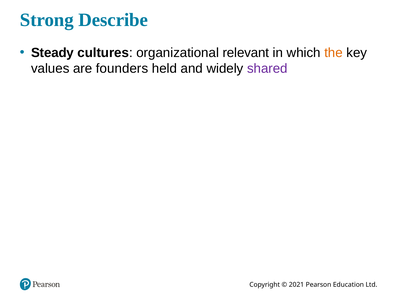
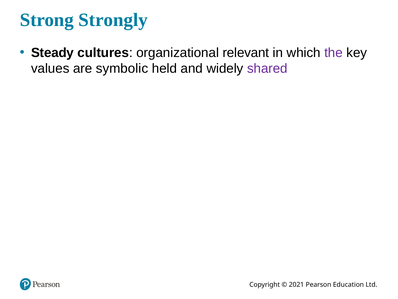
Describe: Describe -> Strongly (113, 20)
the colour: orange -> purple (333, 53)
founders: founders -> symbolic (122, 68)
